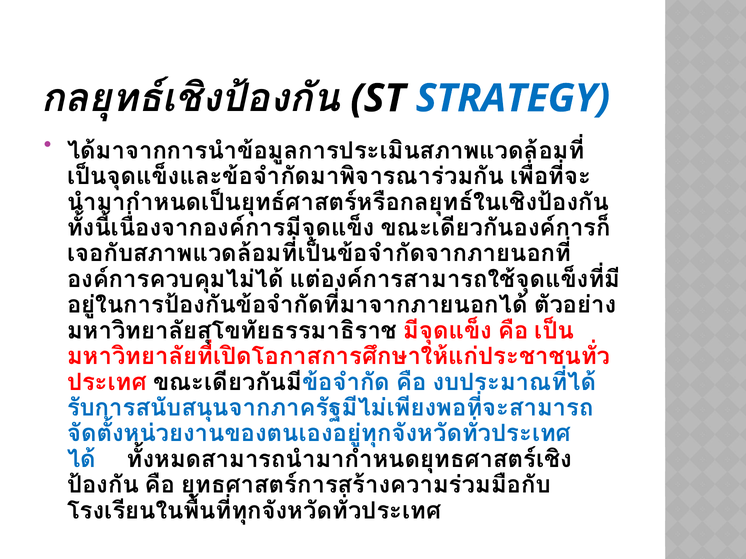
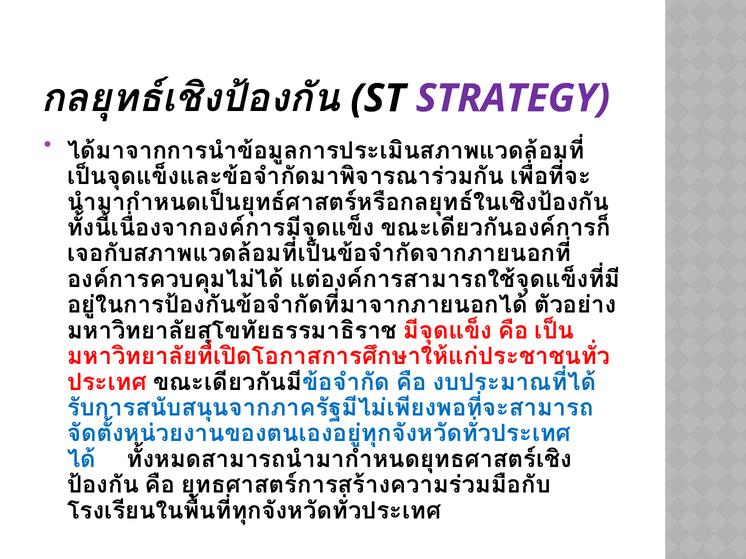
STRATEGY colour: blue -> purple (513, 98)
